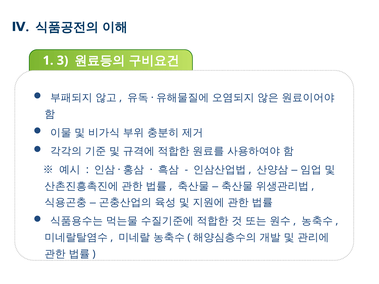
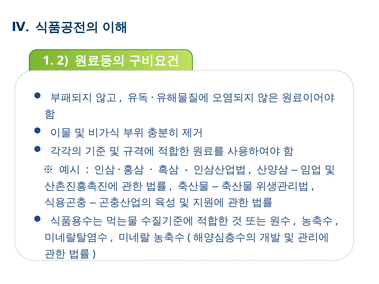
3: 3 -> 2 (63, 61)
